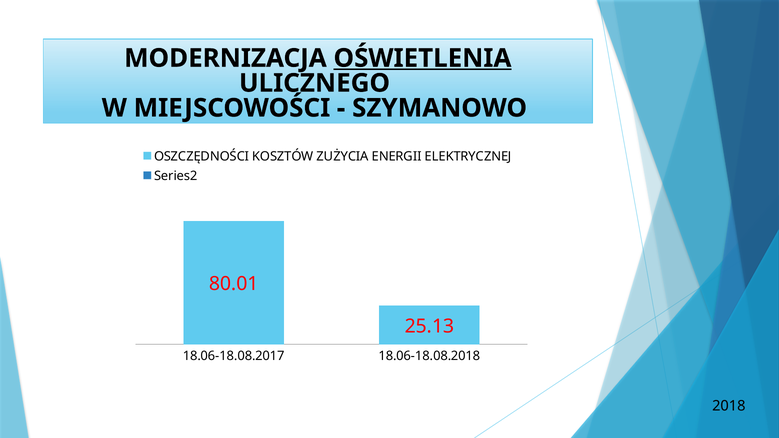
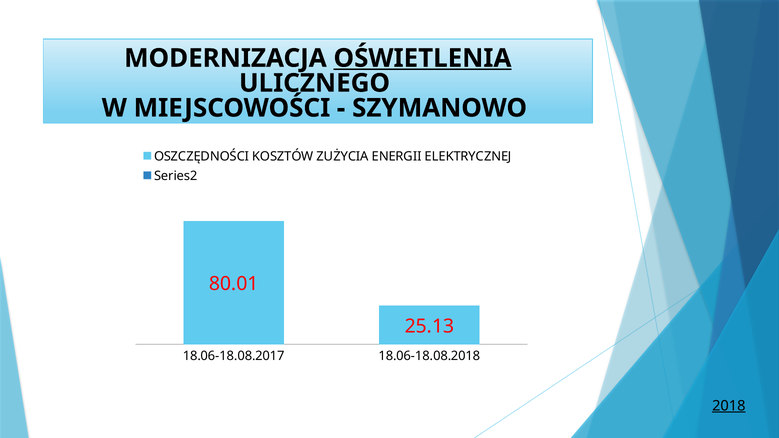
2018 underline: none -> present (729, 406)
